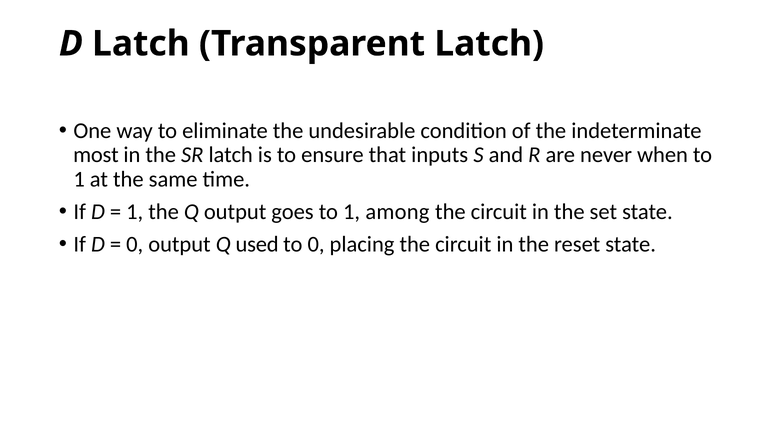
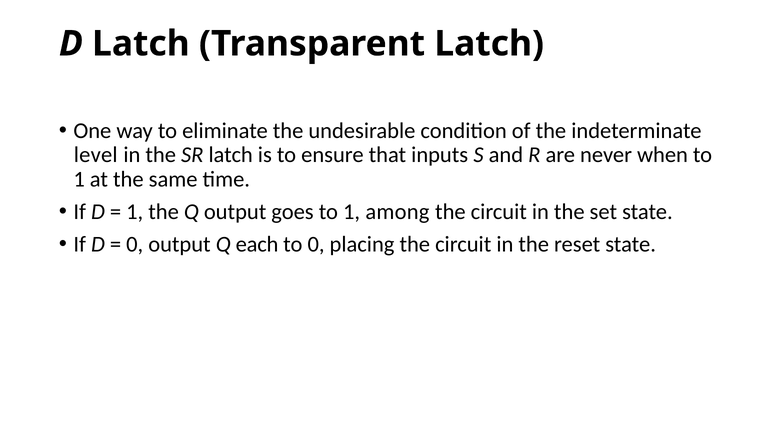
most: most -> level (96, 155)
used: used -> each (257, 244)
